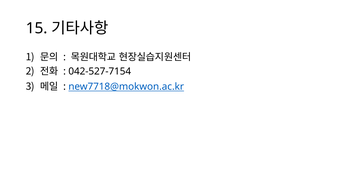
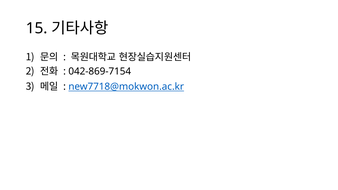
042-527-7154: 042-527-7154 -> 042-869-7154 (100, 71)
